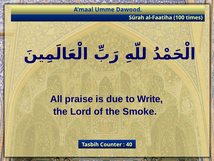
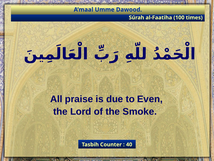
Write: Write -> Even (150, 99)
